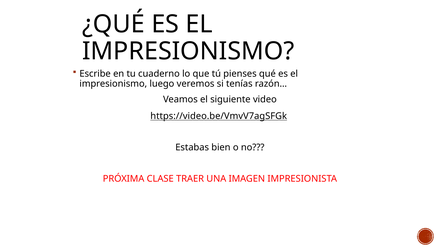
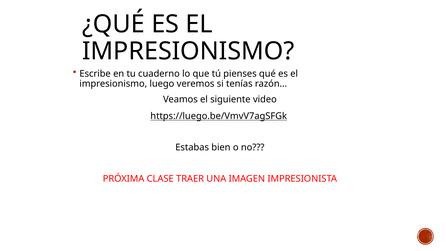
https://video.be/VmvV7agSFGk: https://video.be/VmvV7agSFGk -> https://luego.be/VmvV7agSFGk (219, 116)
